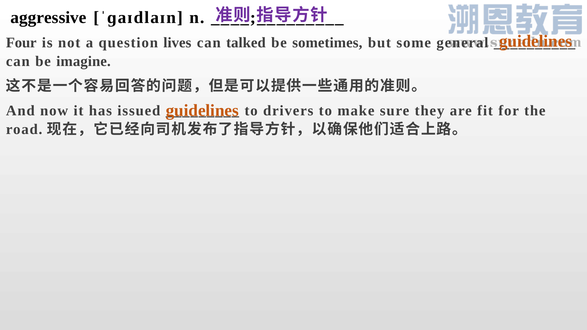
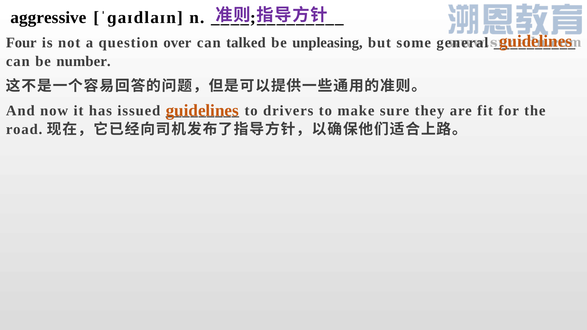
lives: lives -> over (177, 43)
sometimes: sometimes -> unpleasing (327, 43)
imagine: imagine -> number (84, 61)
